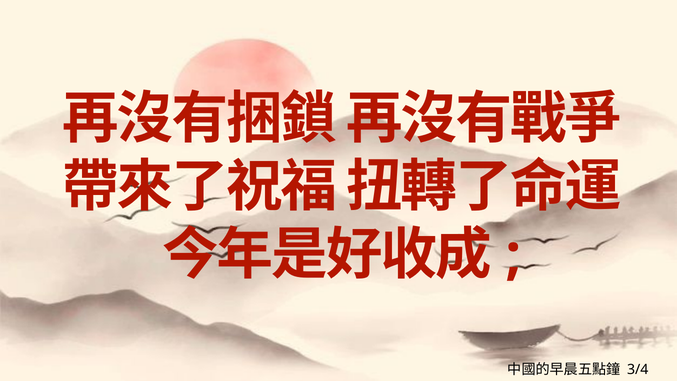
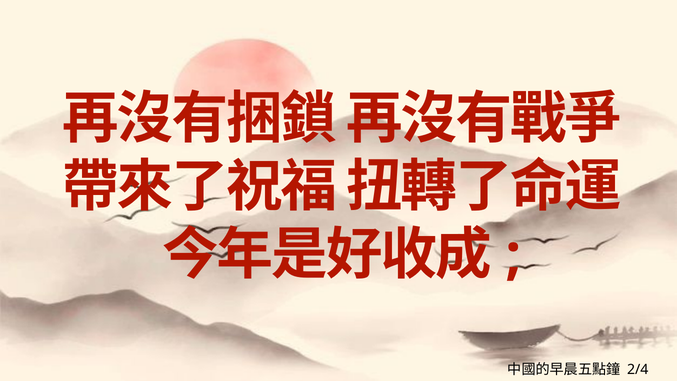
3/4: 3/4 -> 2/4 (638, 370)
